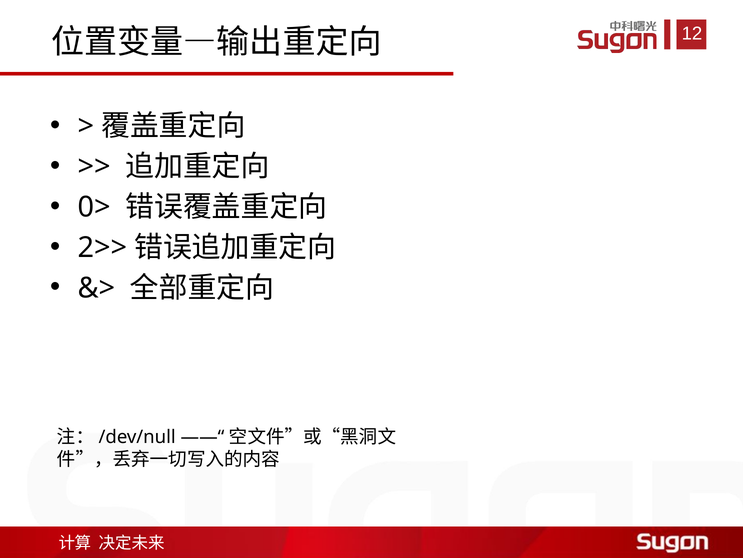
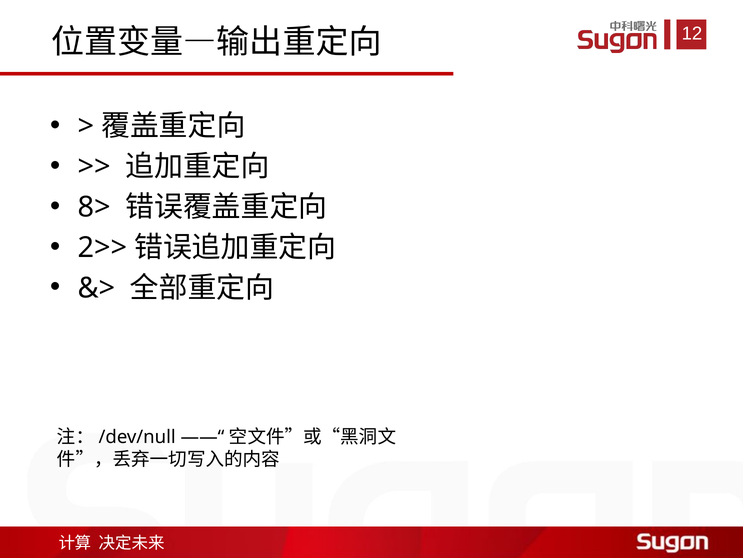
0>: 0> -> 8> (94, 207)
